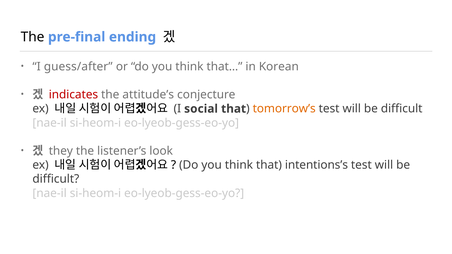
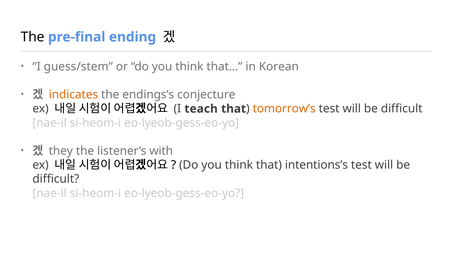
guess/after: guess/after -> guess/stem (78, 67)
indicates colour: red -> orange (73, 95)
attitude’s: attitude’s -> endings’s (148, 95)
social: social -> teach (201, 109)
look: look -> with (161, 151)
